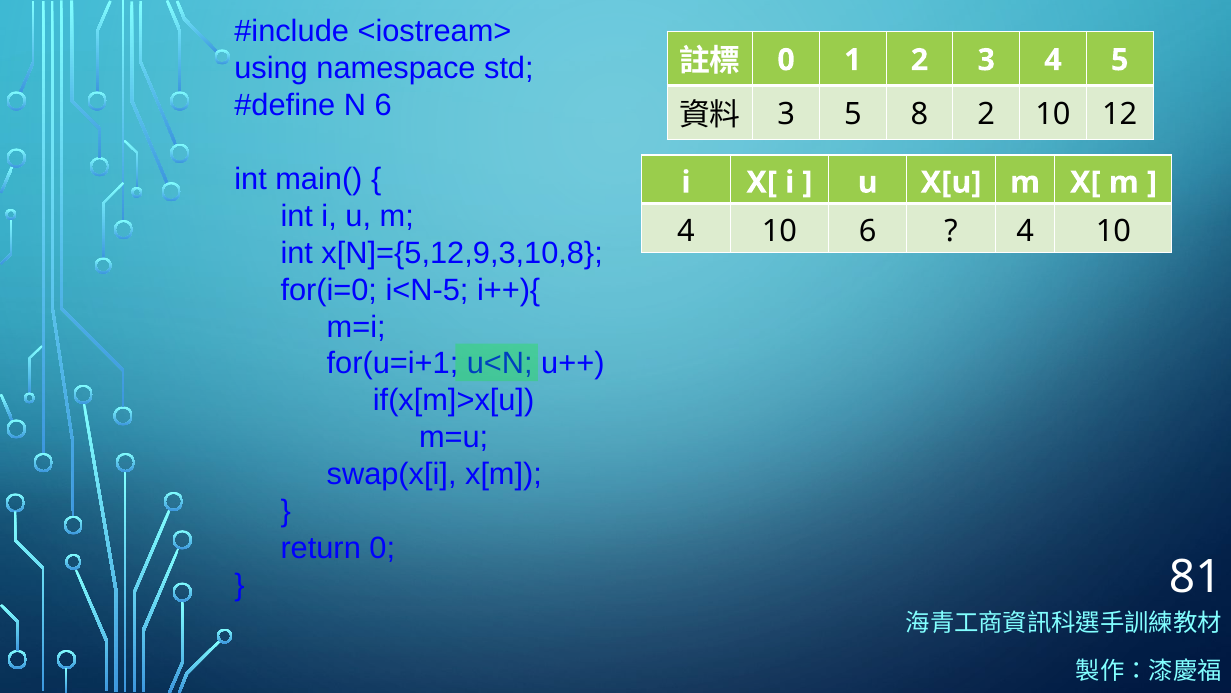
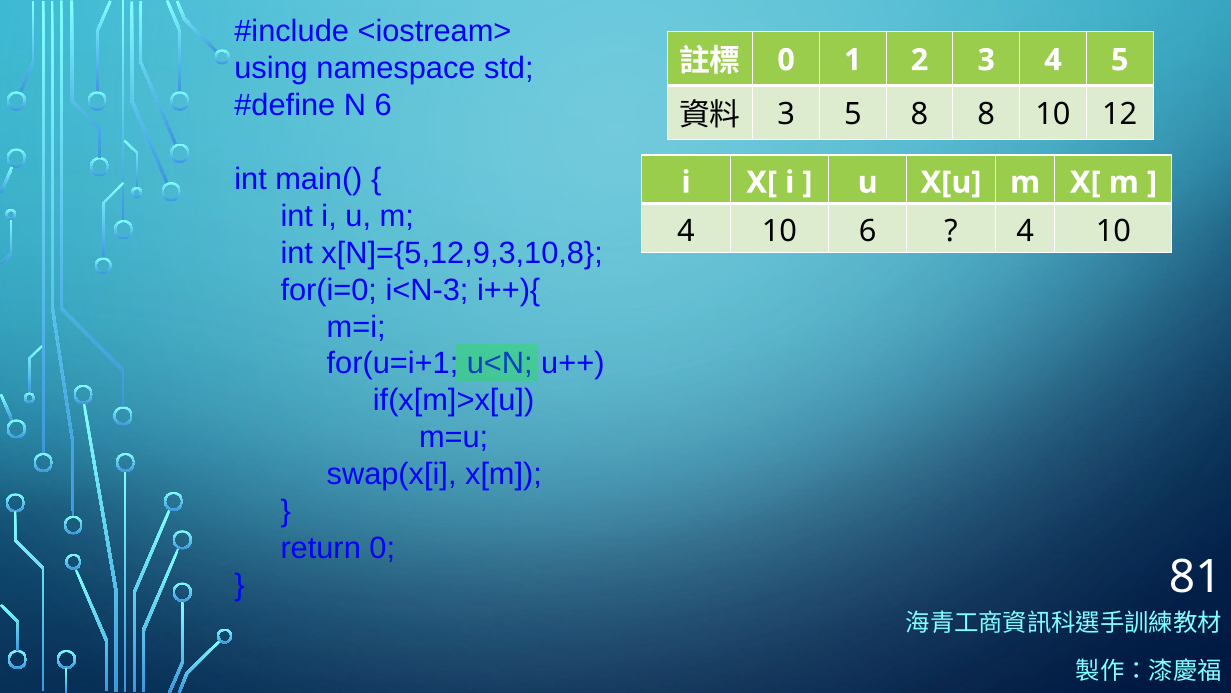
8 2: 2 -> 8 (986, 114)
i<N-5: i<N-5 -> i<N-3 (427, 290)
